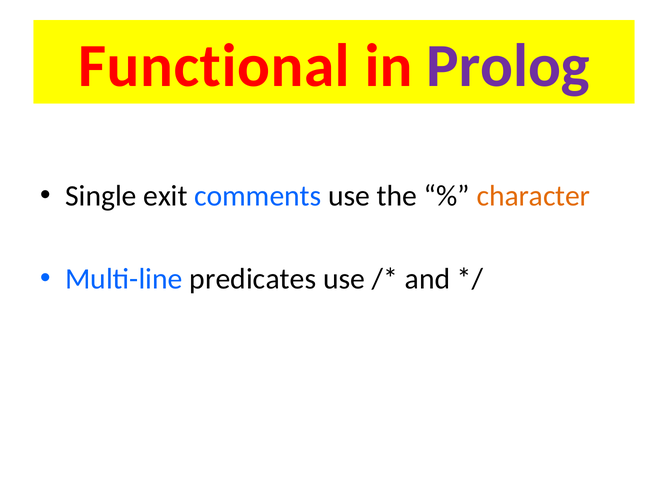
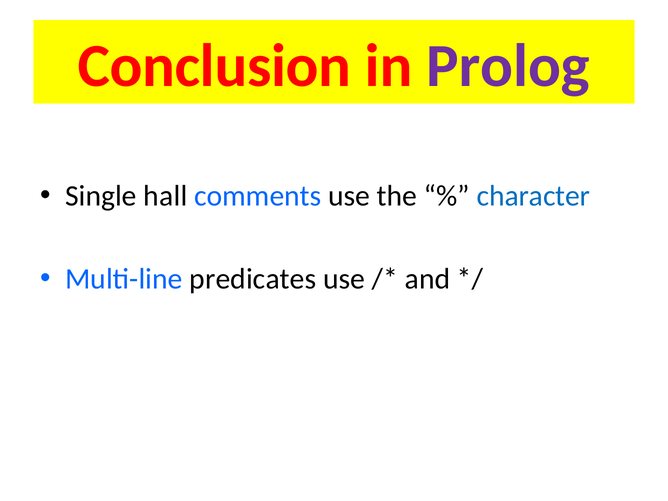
Functional: Functional -> Conclusion (214, 66)
exit: exit -> hall (165, 196)
character colour: orange -> blue (533, 196)
